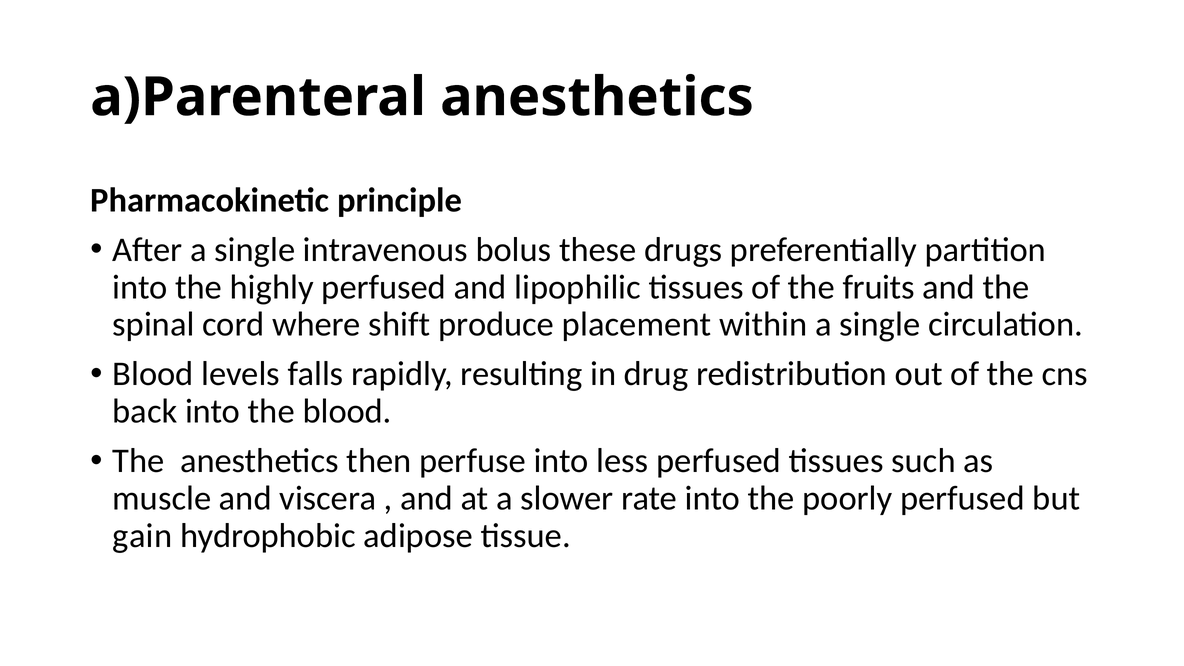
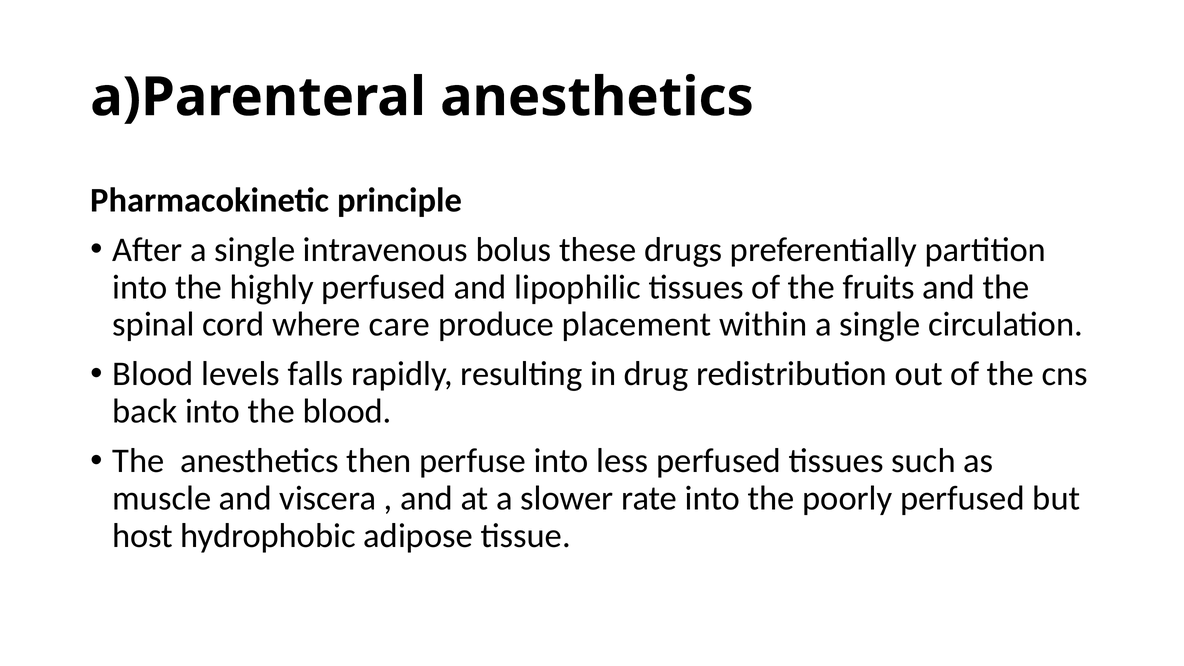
shift: shift -> care (399, 324)
gain: gain -> host (143, 536)
